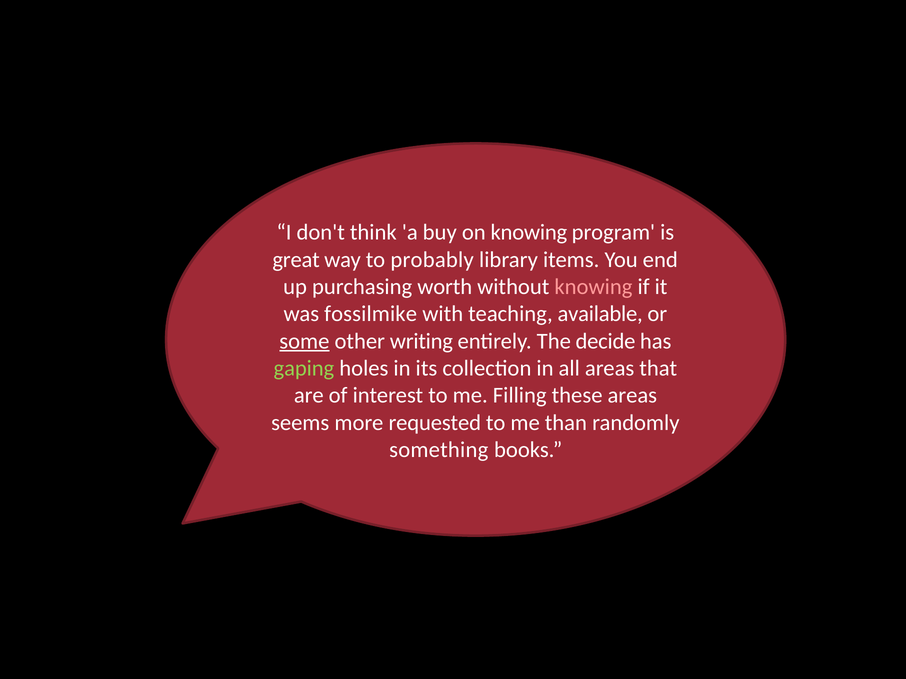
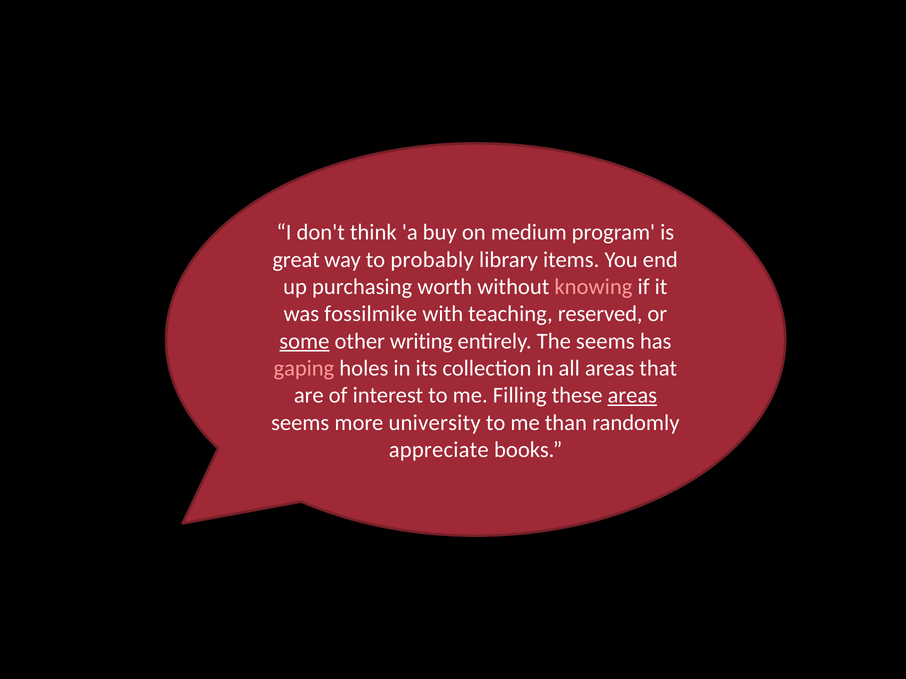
on knowing: knowing -> medium (529, 233)
available: available -> reserved (600, 314)
The decide: decide -> seems (605, 341)
gaping colour: light green -> pink (304, 369)
areas underline: none -> present (632, 396)
requested: requested -> university (435, 423)
something: something -> appreciate (439, 450)
